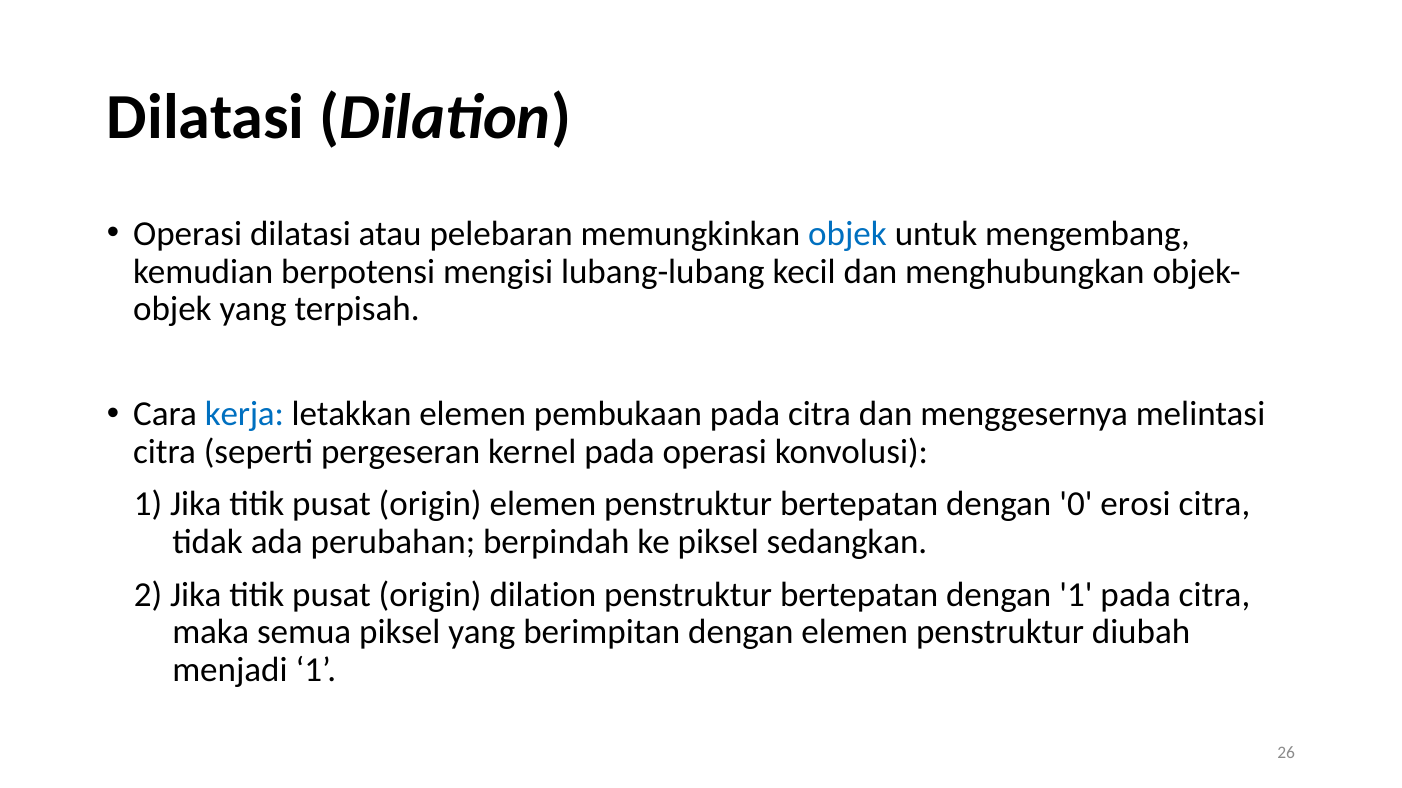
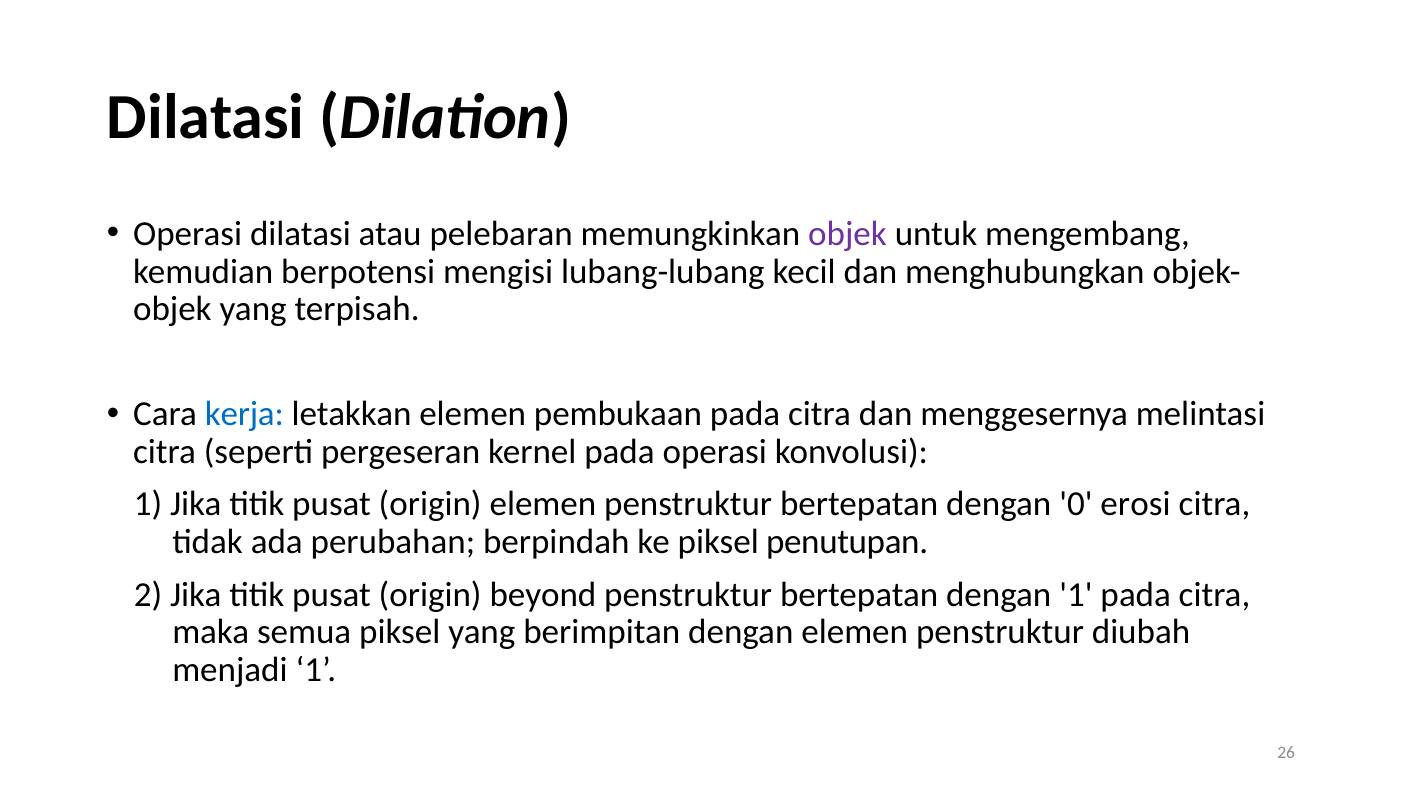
objek colour: blue -> purple (848, 234)
sedangkan: sedangkan -> penutupan (847, 543)
origin dilation: dilation -> beyond (543, 595)
